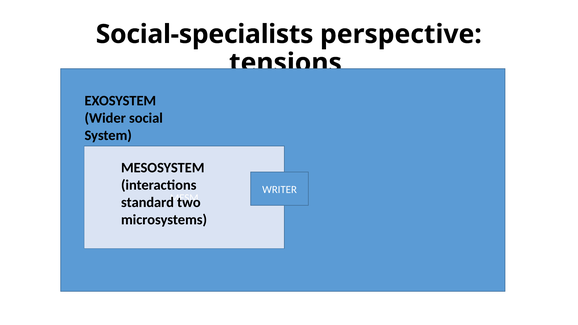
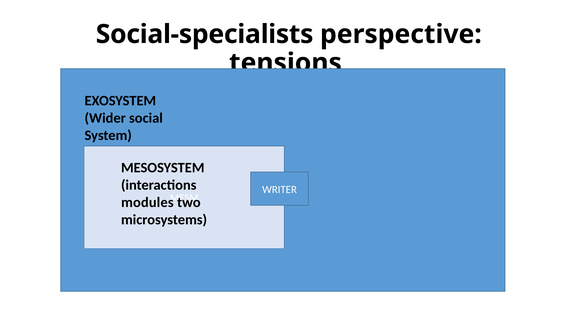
standard: standard -> modules (147, 202)
